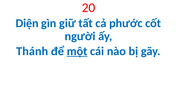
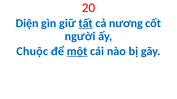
tất underline: none -> present (86, 23)
phước: phước -> nương (126, 23)
Thánh: Thánh -> Chuộc (32, 51)
